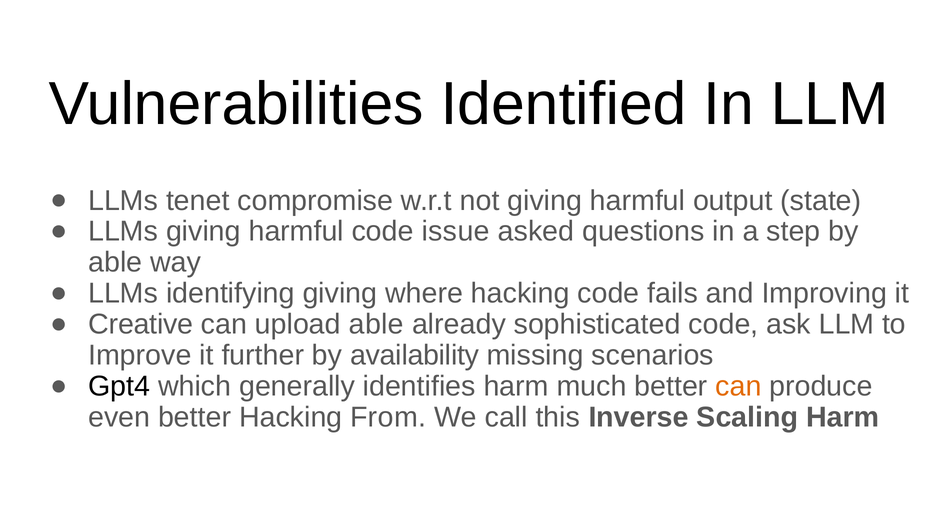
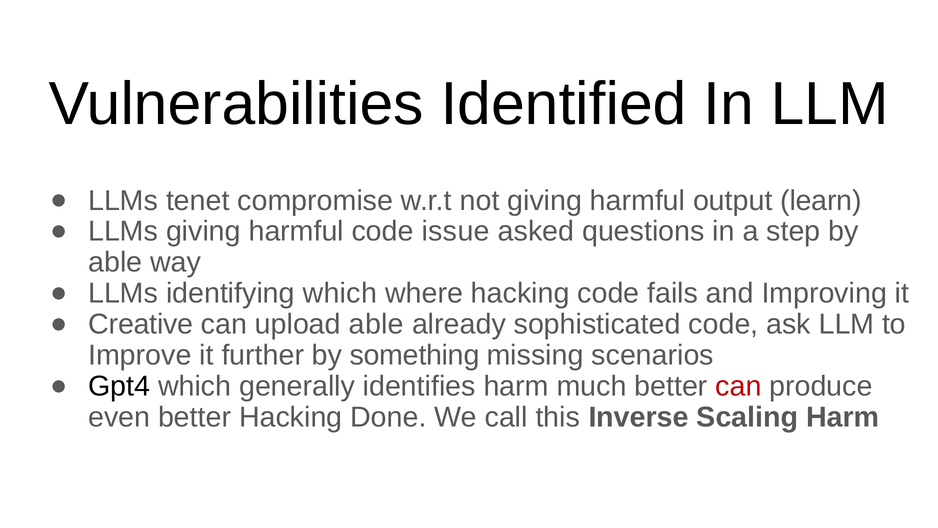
state: state -> learn (821, 200)
identifying giving: giving -> which (340, 293)
availability: availability -> something (415, 355)
can colour: orange -> red (738, 386)
From: From -> Done (388, 417)
